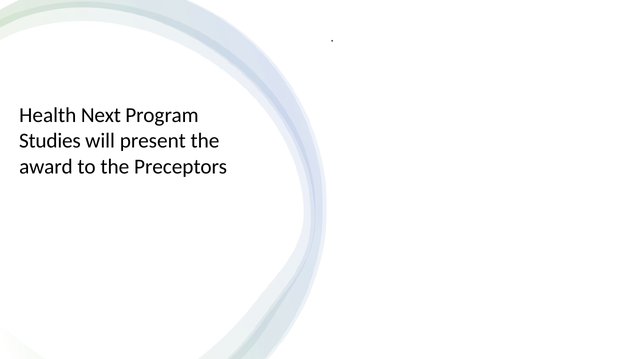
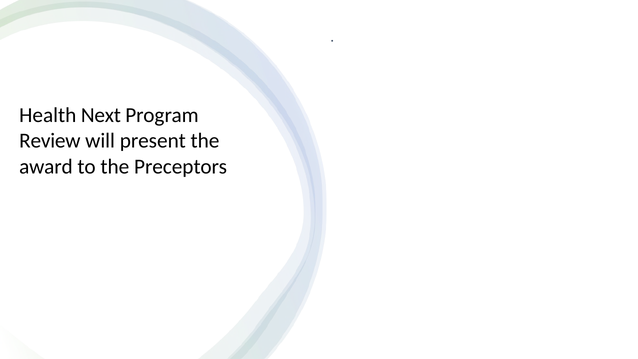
Studies: Studies -> Review (50, 141)
